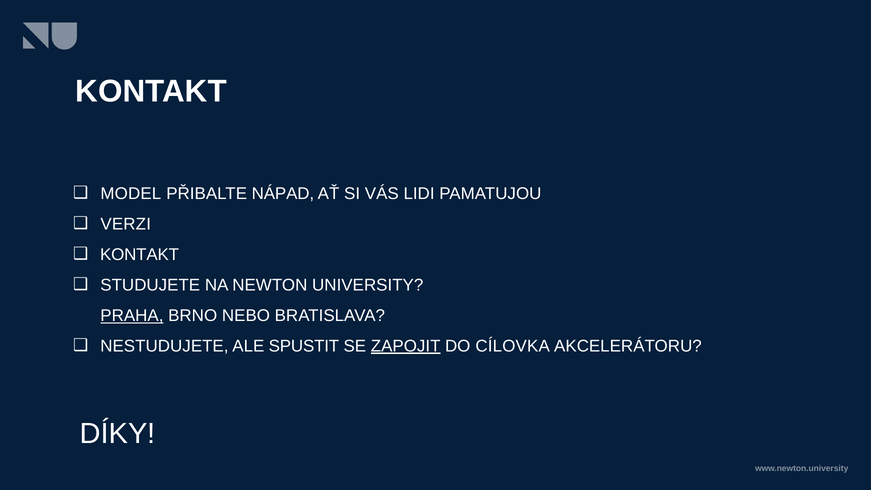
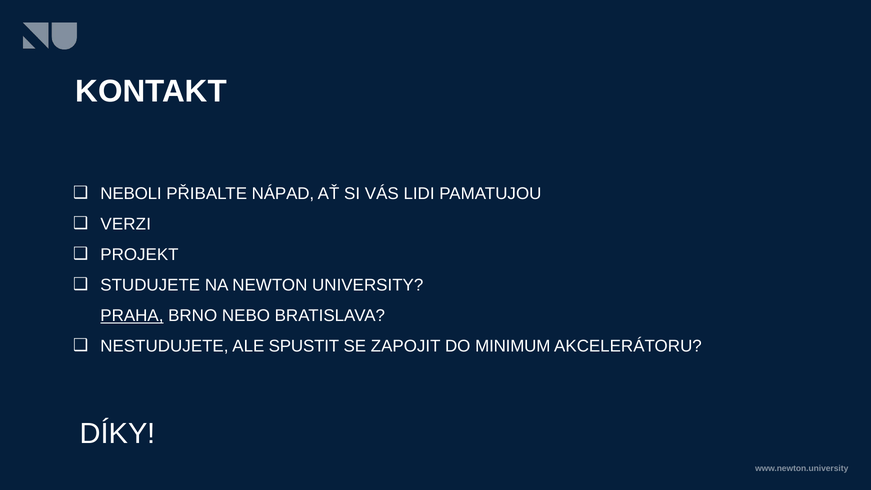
MODEL: MODEL -> NEBOLI (131, 194)
KONTAKT: KONTAKT -> PROJEKT (139, 254)
ZAPOJIT underline: present -> none (406, 346)
CÍLOVKA: CÍLOVKA -> MINIMUM (513, 346)
